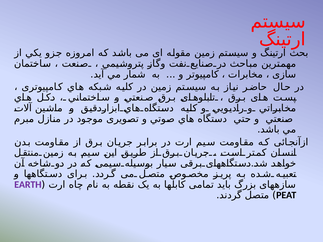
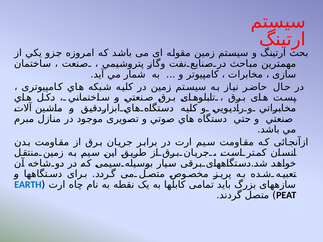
EARTH colour: purple -> blue (28, 185)
